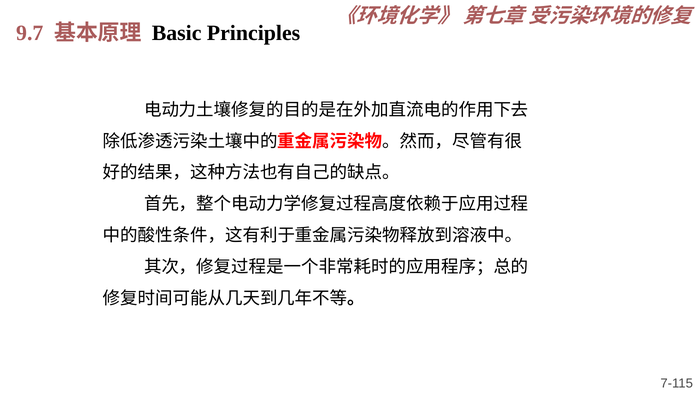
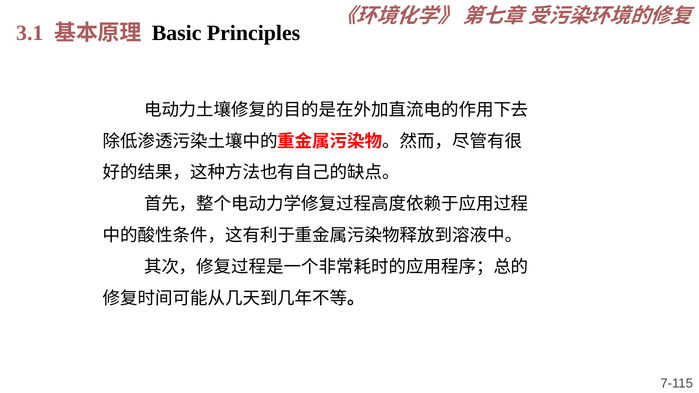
9.7: 9.7 -> 3.1 (30, 33)
